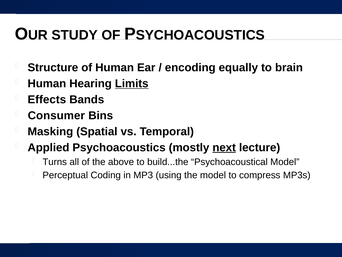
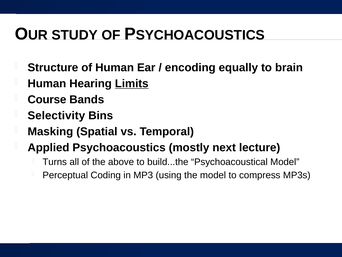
Effects: Effects -> Course (47, 99)
Consumer: Consumer -> Selectivity (56, 115)
next underline: present -> none (224, 147)
